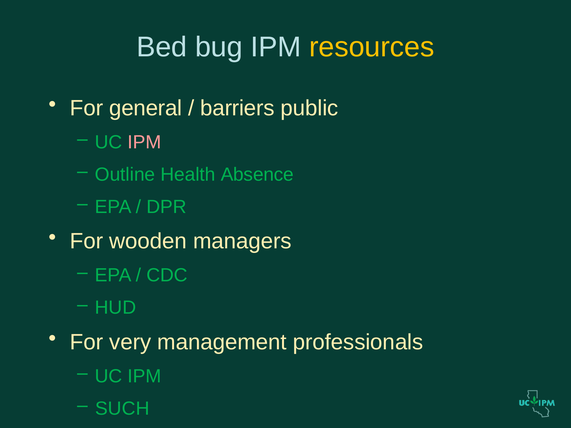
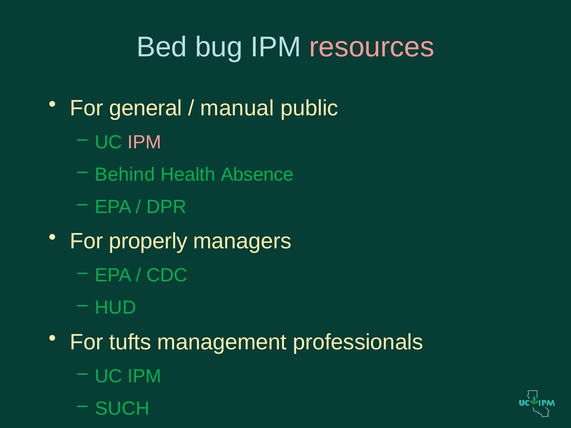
resources colour: yellow -> pink (372, 47)
barriers: barriers -> manual (237, 108)
Outline: Outline -> Behind (125, 175)
wooden: wooden -> properly (148, 241)
very: very -> tufts (130, 342)
